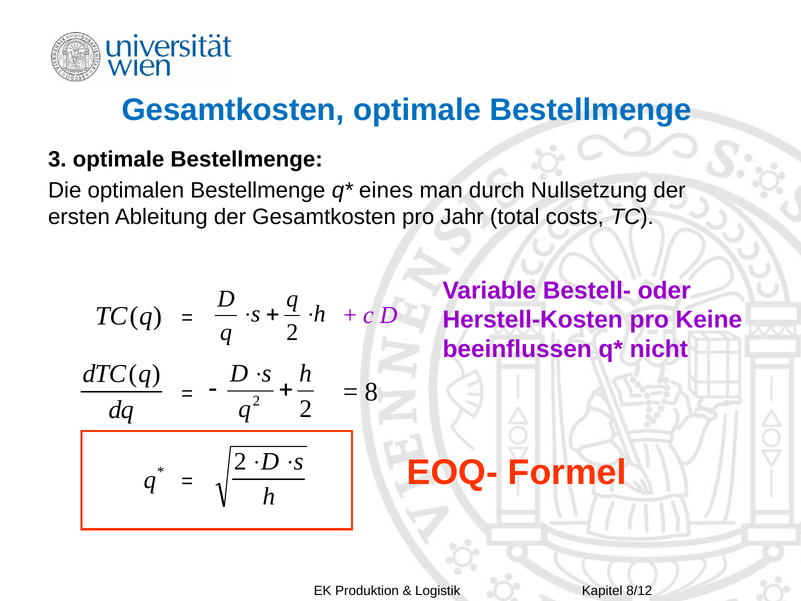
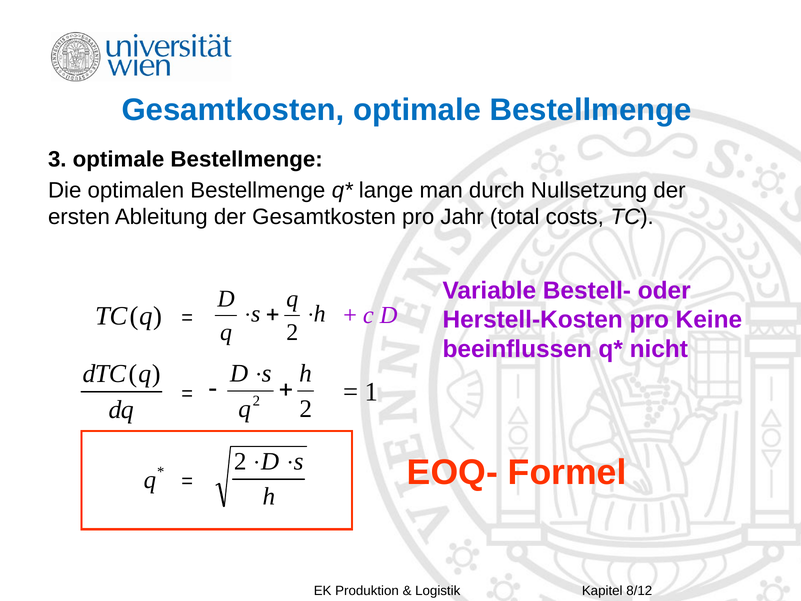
eines: eines -> lange (386, 190)
8: 8 -> 1 (371, 392)
